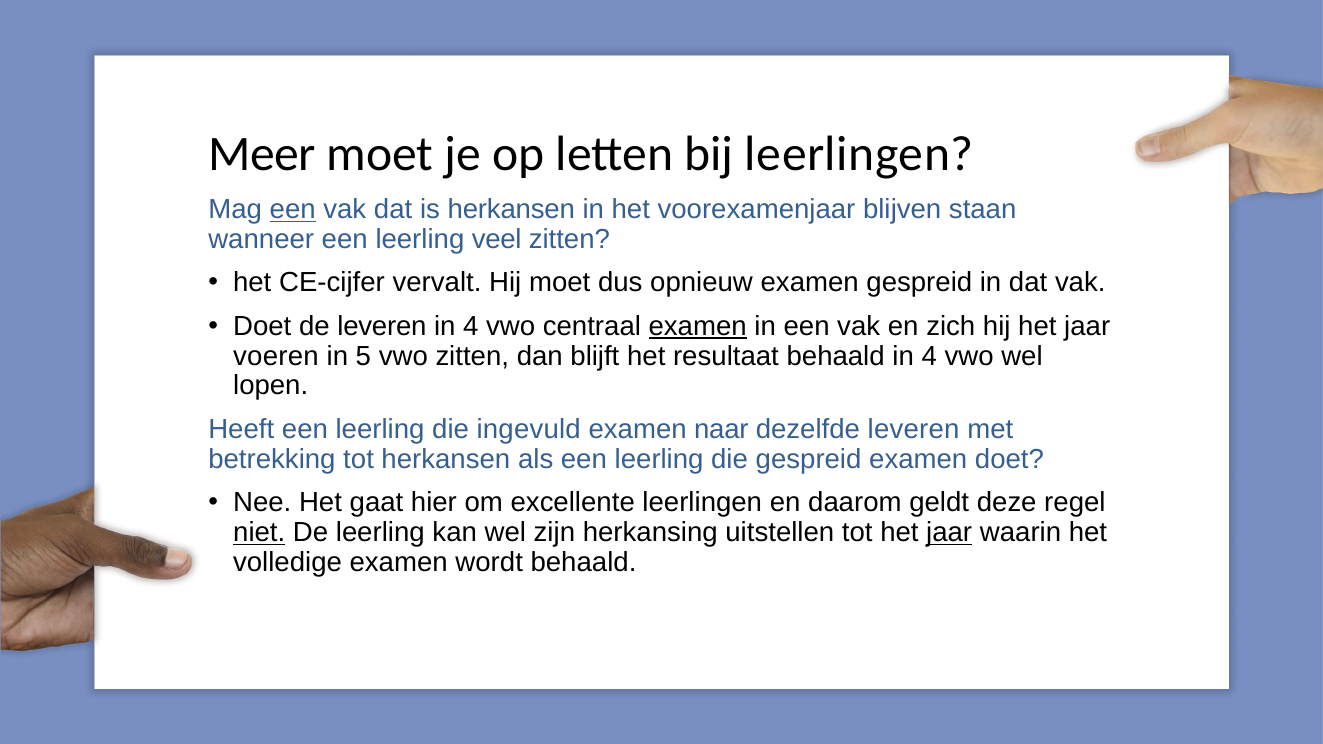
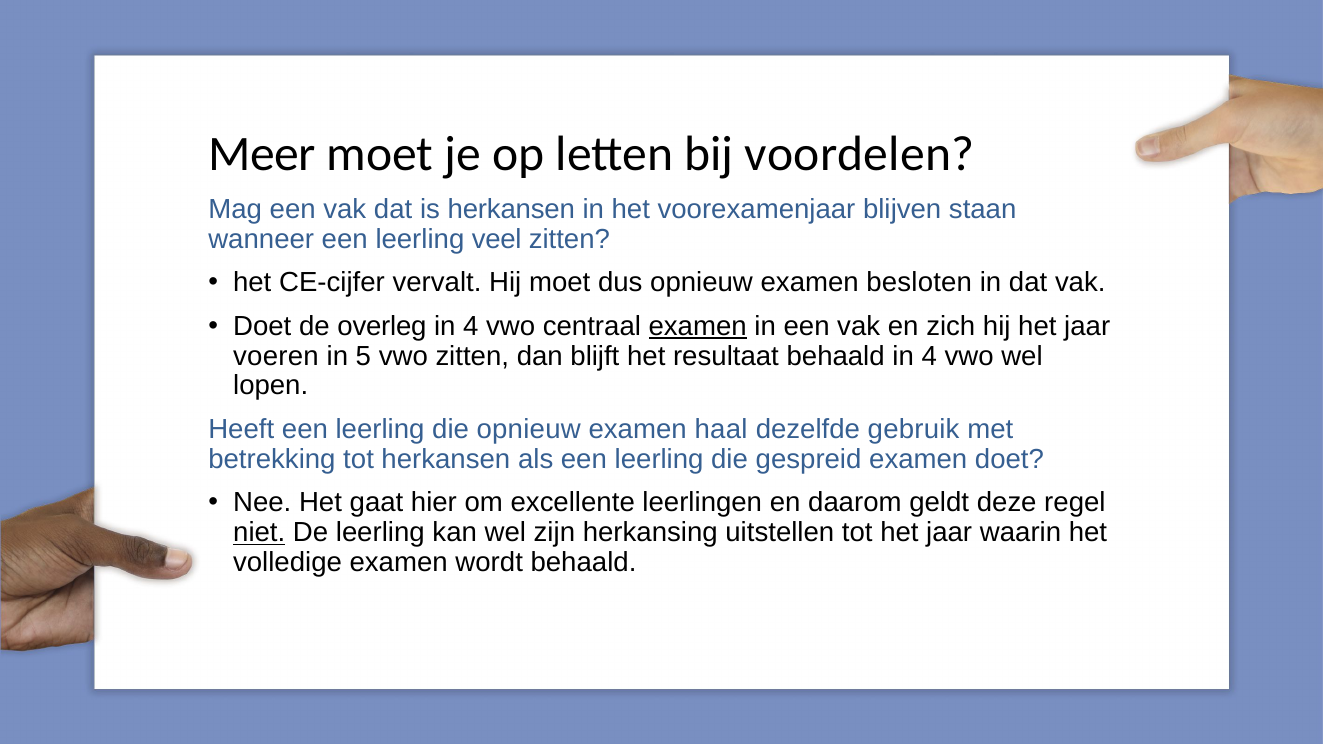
bij leerlingen: leerlingen -> voordelen (859, 154)
een underline: present -> none (293, 210)
examen gespreid: gespreid -> besloten (919, 283)
de leveren: leveren -> overleg (382, 326)
die ingevuld: ingevuld -> opnieuw (529, 430)
naar: naar -> haal (721, 430)
dezelfde leveren: leveren -> gebruik (914, 430)
jaar underline: present -> none (949, 533)
